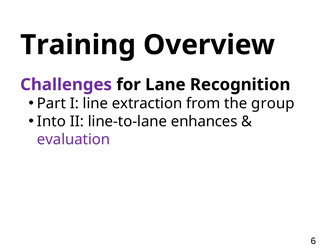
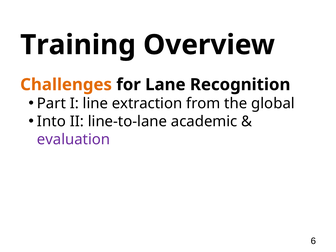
Challenges colour: purple -> orange (66, 85)
group: group -> global (273, 104)
enhances: enhances -> academic (204, 121)
